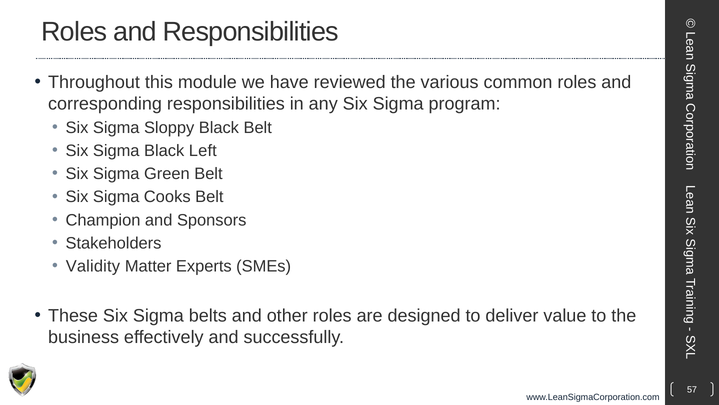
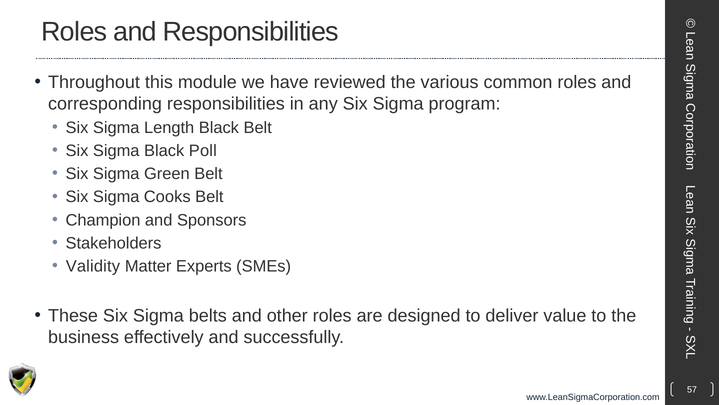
Sloppy: Sloppy -> Length (169, 128)
Left: Left -> Poll (203, 151)
